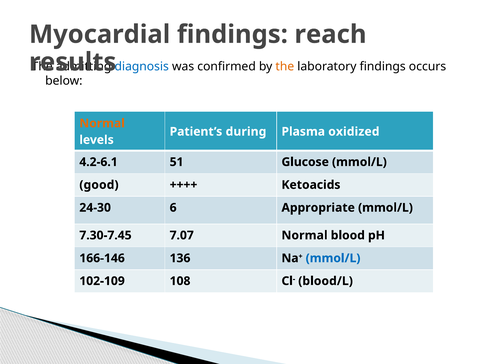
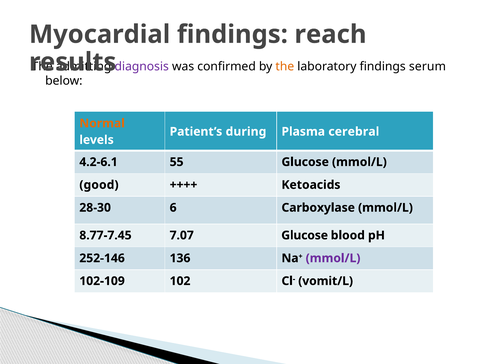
diagnosis colour: blue -> purple (142, 66)
occurs: occurs -> serum (427, 66)
oxidized: oxidized -> cerebral (354, 132)
51: 51 -> 55 (177, 162)
24-30: 24-30 -> 28-30 (95, 208)
Appropriate: Appropriate -> Carboxylase (318, 208)
7.30-7.45: 7.30-7.45 -> 8.77-7.45 (105, 235)
7.07 Normal: Normal -> Glucose (305, 235)
166-146: 166-146 -> 252-146 (102, 258)
mmol/L colour: blue -> purple (333, 258)
108: 108 -> 102 (180, 281)
blood/L: blood/L -> vomit/L (326, 281)
